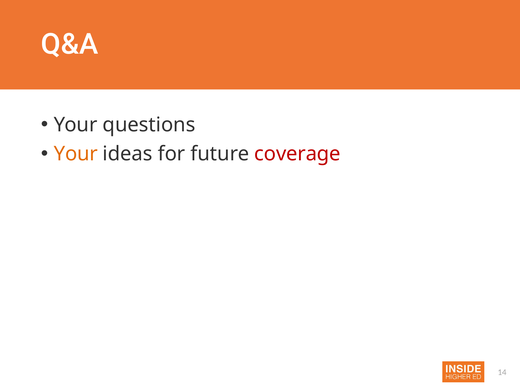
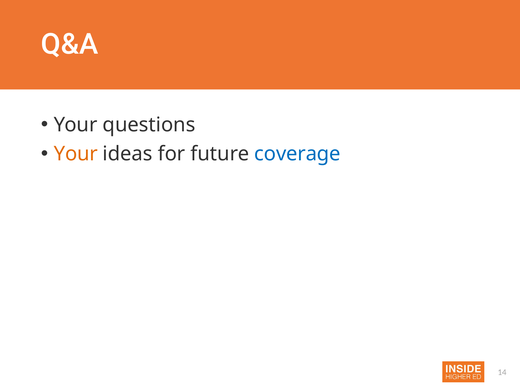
coverage colour: red -> blue (297, 154)
